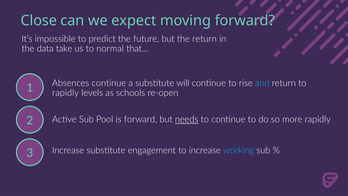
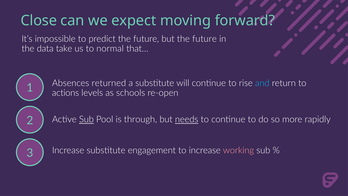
but the return: return -> future (204, 39)
Absences continue: continue -> returned (109, 83)
rapidly: rapidly -> actions (66, 93)
Sub underline: none -> present (86, 119)
is forward: forward -> through (140, 119)
working colour: light blue -> pink (238, 150)
